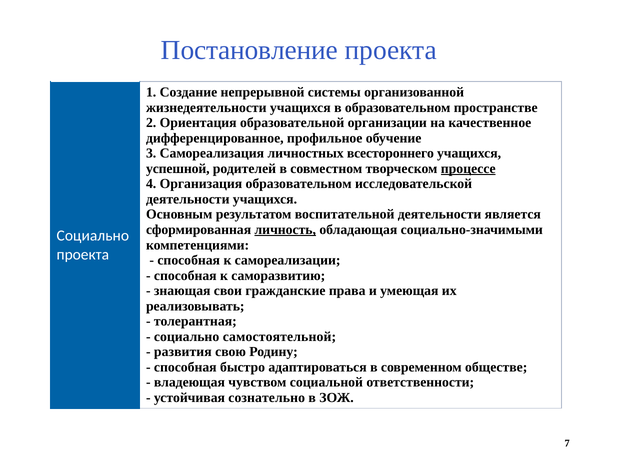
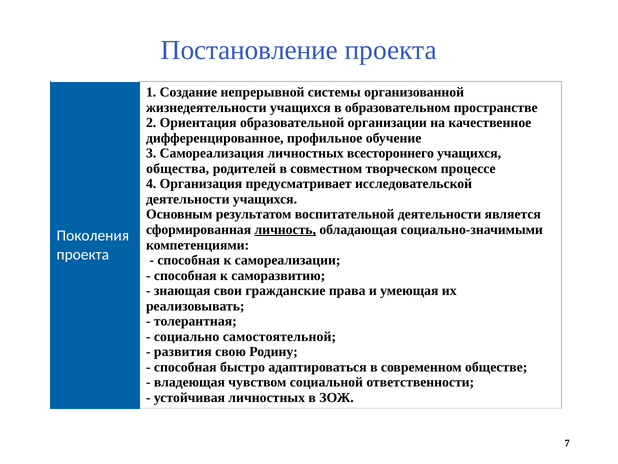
успешной: успешной -> общества (178, 168)
процессе underline: present -> none (468, 168)
Организация образовательном: образовательном -> предусматривает (299, 184)
Социально: Социально -> Поколения (93, 235)
устойчивая сознательно: сознательно -> личностных (267, 397)
